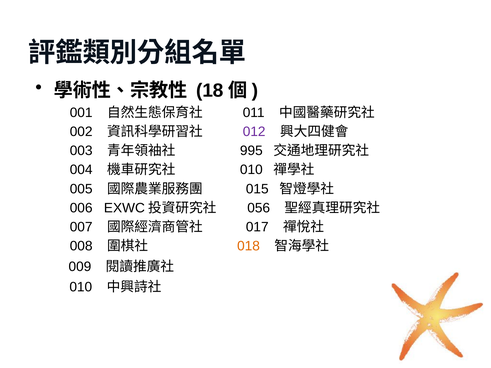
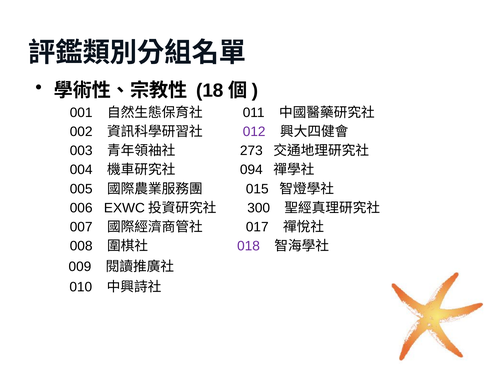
995: 995 -> 273 (251, 151)
010: 010 -> 094 (251, 170)
056: 056 -> 300 (259, 208)
018 colour: orange -> purple (248, 246)
